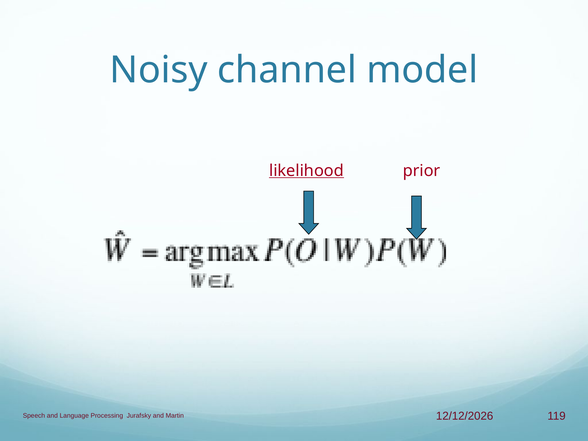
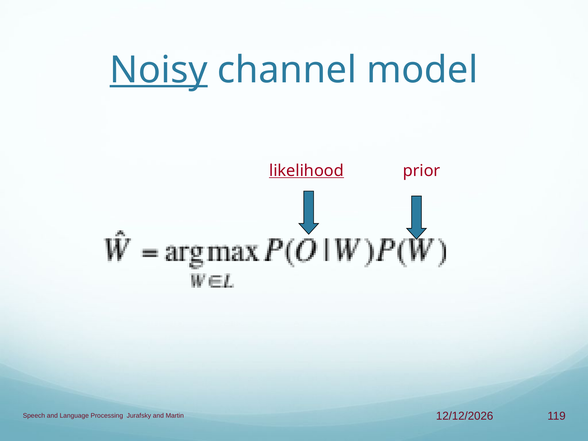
Noisy underline: none -> present (159, 70)
